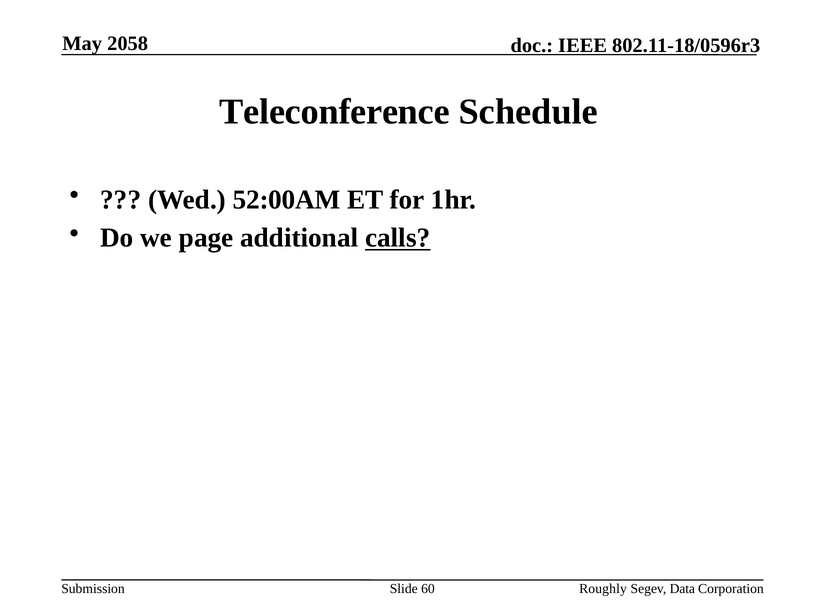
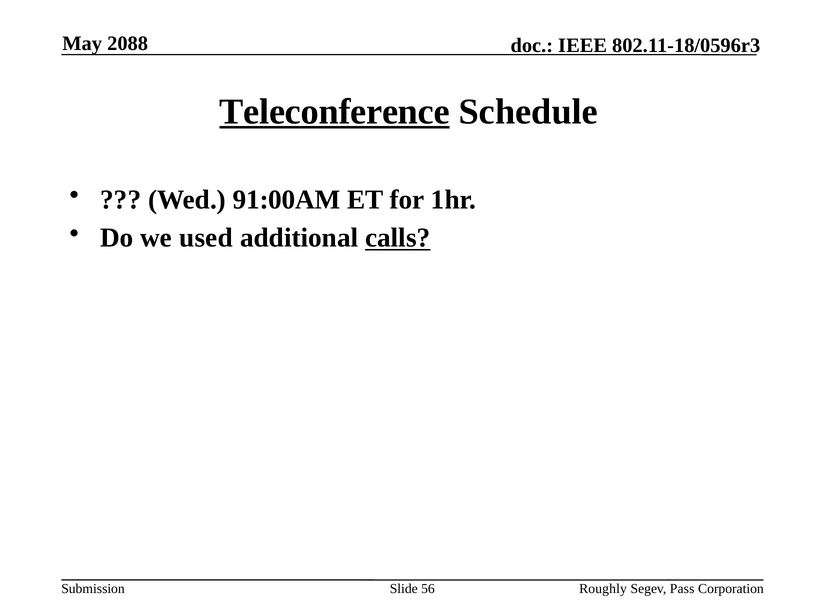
2058: 2058 -> 2088 (128, 43)
Teleconference underline: none -> present (335, 112)
52:00AM: 52:00AM -> 91:00AM (287, 200)
page: page -> used (206, 238)
60: 60 -> 56 (428, 588)
Data: Data -> Pass (682, 588)
